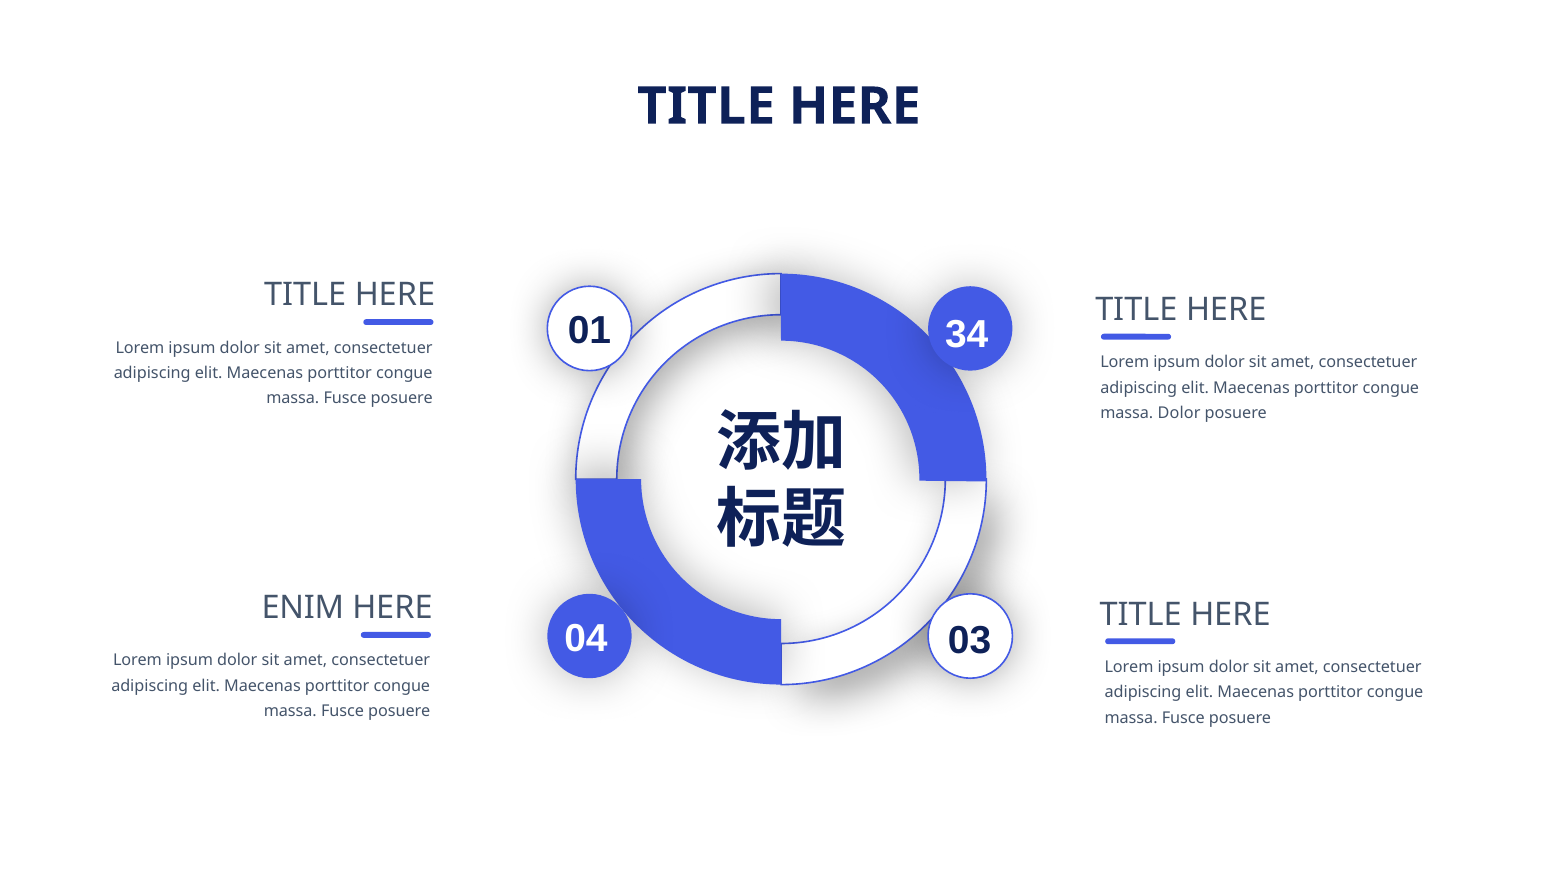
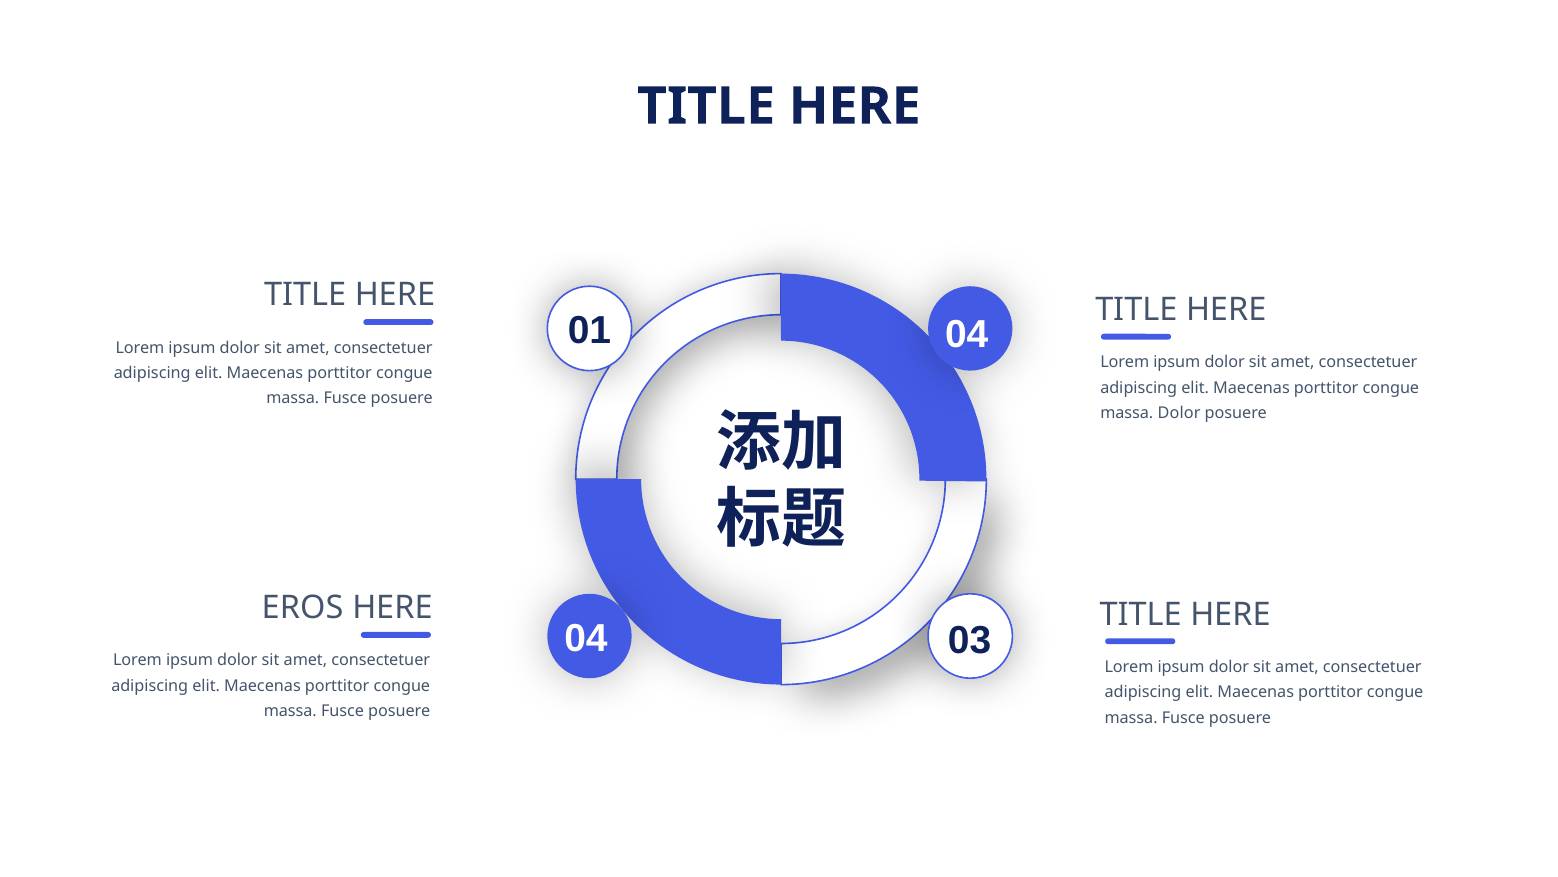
01 34: 34 -> 04 (967, 334)
ENIM: ENIM -> EROS (303, 608)
